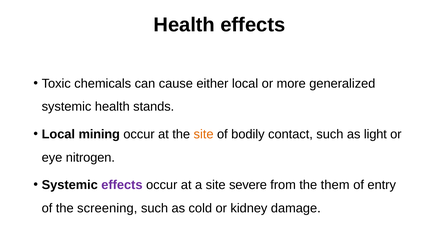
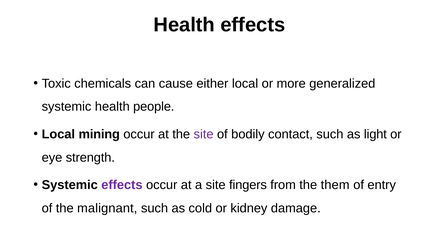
stands: stands -> people (154, 107)
site colour: orange -> purple (204, 134)
nitrogen: nitrogen -> strength (90, 157)
severe: severe -> fingers (248, 185)
screening: screening -> malignant (107, 208)
